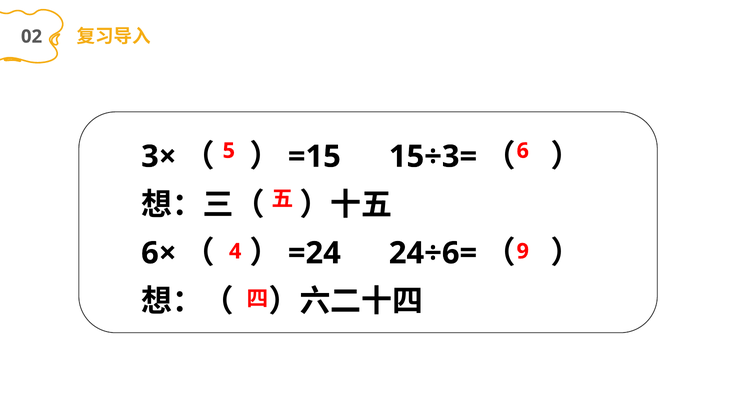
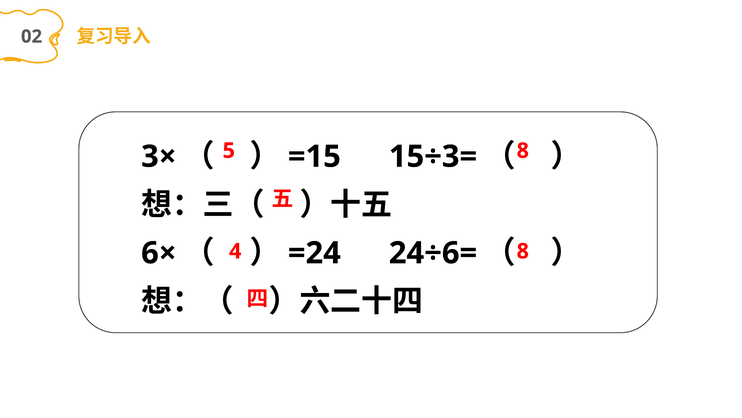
5 6: 6 -> 8 (523, 150)
4 9: 9 -> 8 (523, 251)
